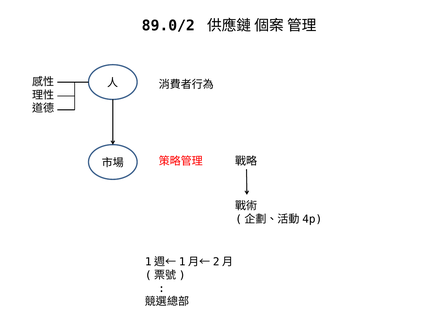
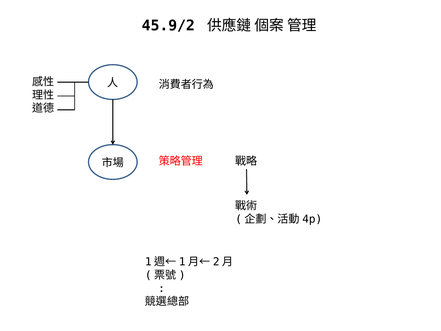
89.0/2: 89.0/2 -> 45.9/2 (168, 26)
